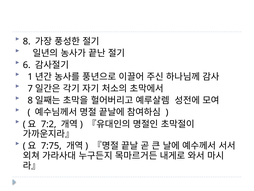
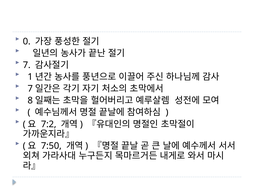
8: 8 -> 0 (27, 41)
6: 6 -> 7 (27, 65)
7:75: 7:75 -> 7:50 (51, 146)
